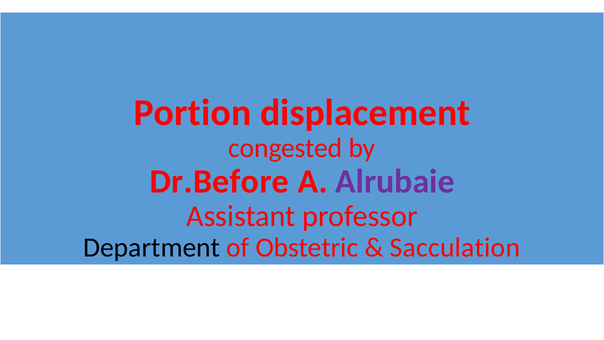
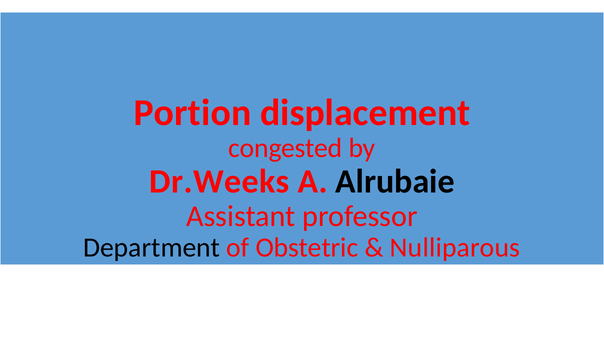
Dr.Before: Dr.Before -> Dr.Weeks (219, 181)
Alrubaie colour: purple -> black (395, 181)
Sacculation: Sacculation -> Nulliparous (455, 247)
